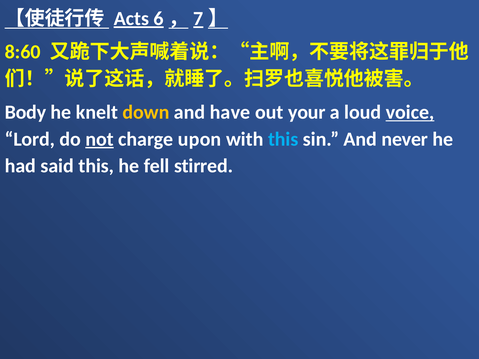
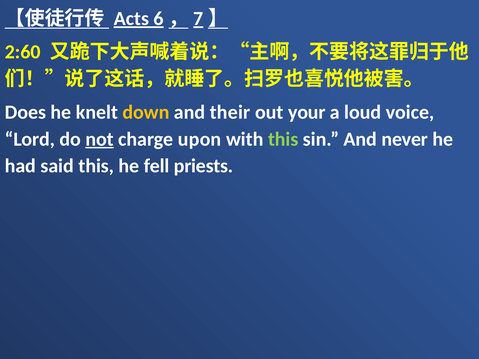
8:60: 8:60 -> 2:60 (23, 52)
Body: Body -> Does (25, 112)
have: have -> their (230, 112)
voice underline: present -> none (410, 112)
this colour: light blue -> light green (283, 139)
stirred: stirred -> priests (204, 166)
